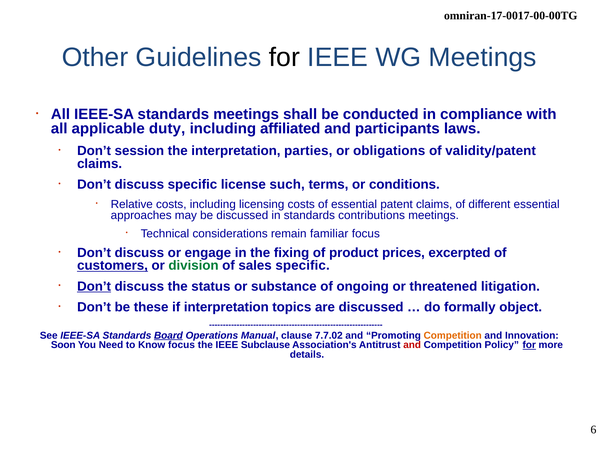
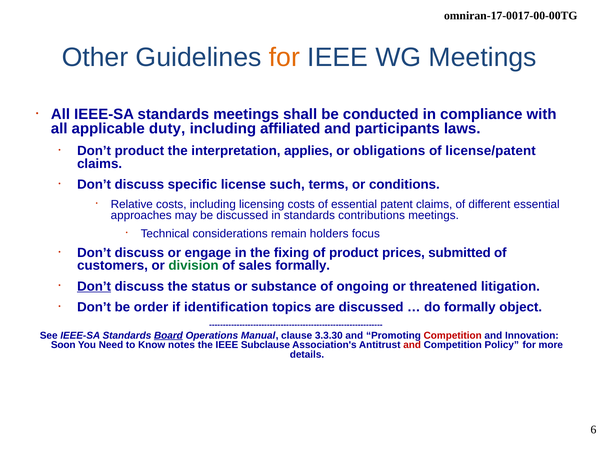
for colour: black -> orange (284, 57)
Don’t session: session -> product (139, 151)
parties: parties -> applies (308, 151)
validity/patent: validity/patent -> license/patent (491, 151)
familiar: familiar -> holders (329, 234)
excerpted: excerpted -> submitted (460, 253)
customers underline: present -> none (113, 266)
sales specific: specific -> formally (303, 266)
these: these -> order (151, 307)
if interpretation: interpretation -> identification (226, 307)
7.7.02: 7.7.02 -> 3.3.30 (329, 336)
Competition colour: orange -> red (453, 336)
Know focus: focus -> notes (181, 345)
for underline: present -> none (529, 345)
